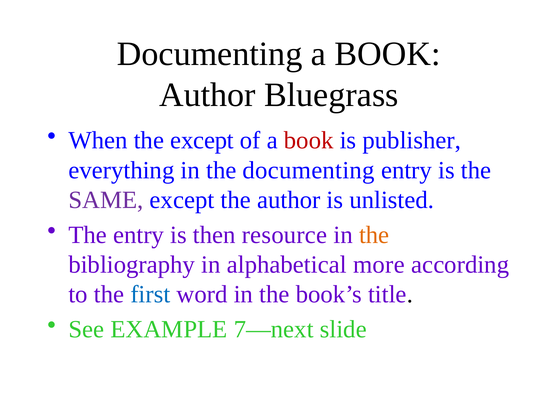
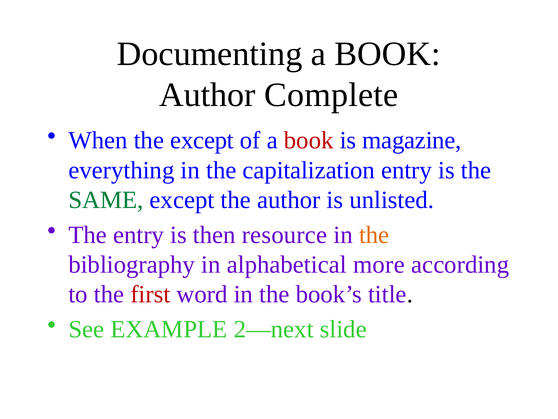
Bluegrass: Bluegrass -> Complete (331, 95)
publisher: publisher -> magazine (412, 140)
the documenting: documenting -> capitalization (309, 170)
SAME colour: purple -> green (106, 200)
first colour: blue -> red (150, 294)
7—next: 7—next -> 2—next (274, 329)
